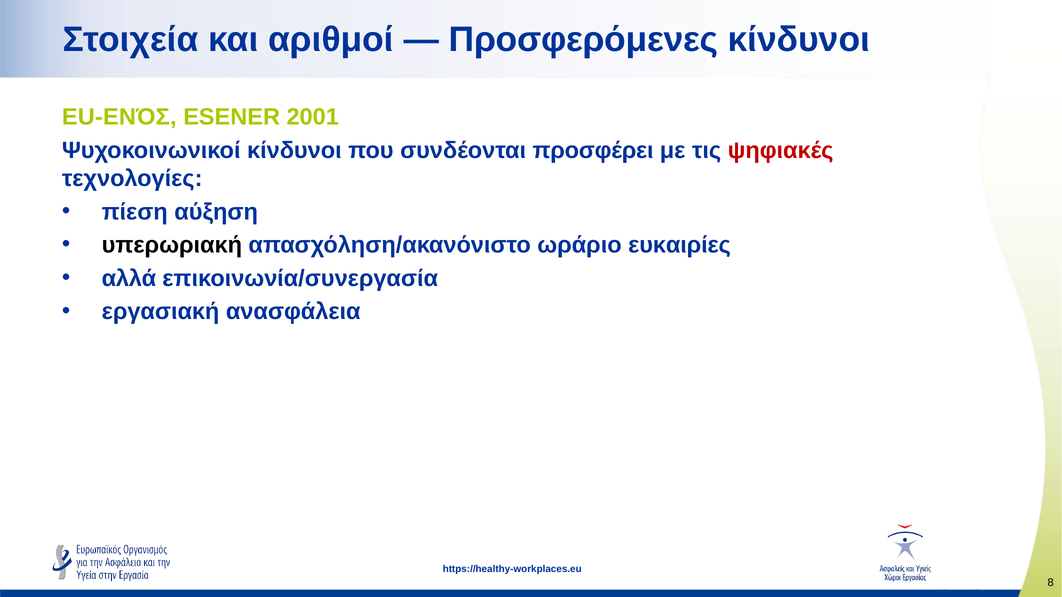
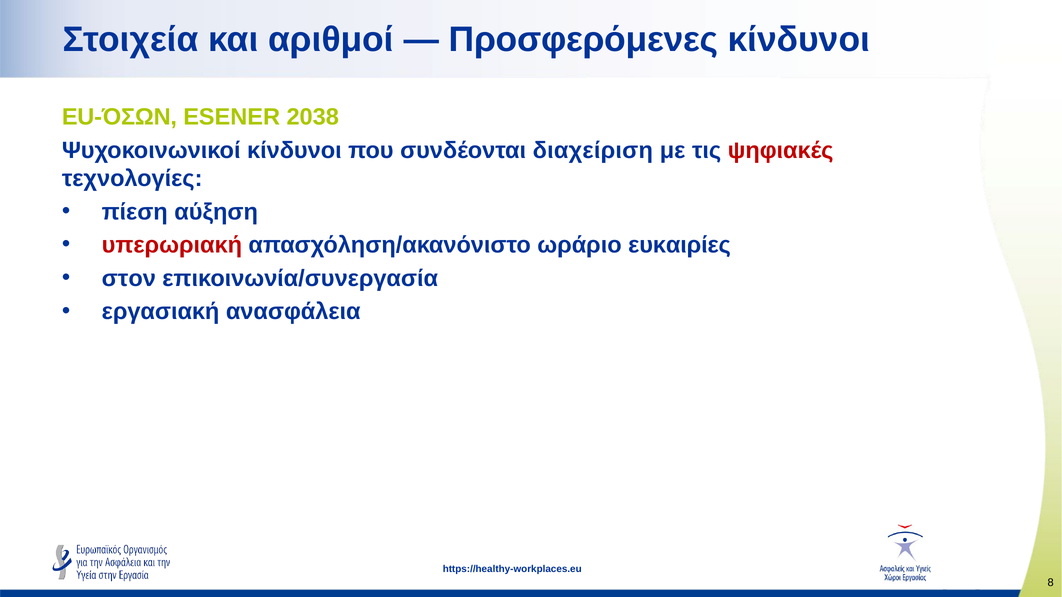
EU-ΕΝΌΣ: EU-ΕΝΌΣ -> EU-ΌΣΩΝ (119, 117)
2001: 2001 -> 2038 (313, 117)
προσφέρει: προσφέρει -> διαχείριση (593, 150)
υπερωριακή colour: black -> red (172, 245)
αλλά: αλλά -> στον (129, 279)
